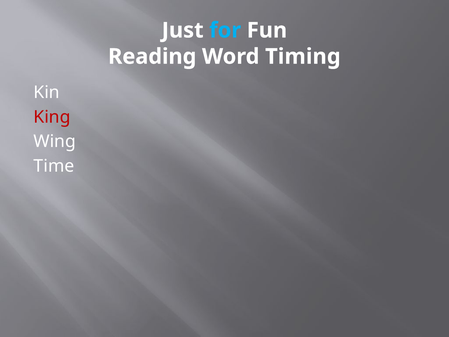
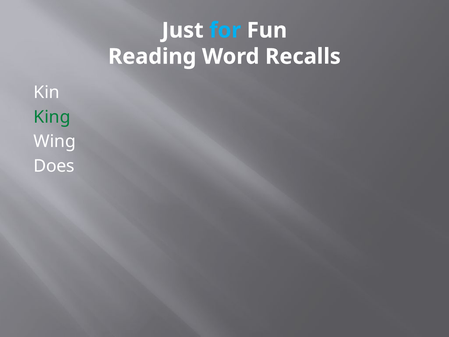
Timing: Timing -> Recalls (303, 57)
King colour: red -> green (52, 117)
Time: Time -> Does (54, 166)
